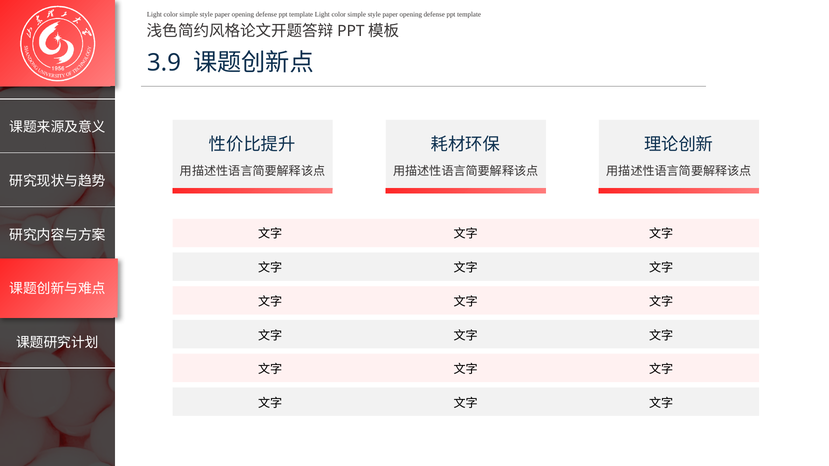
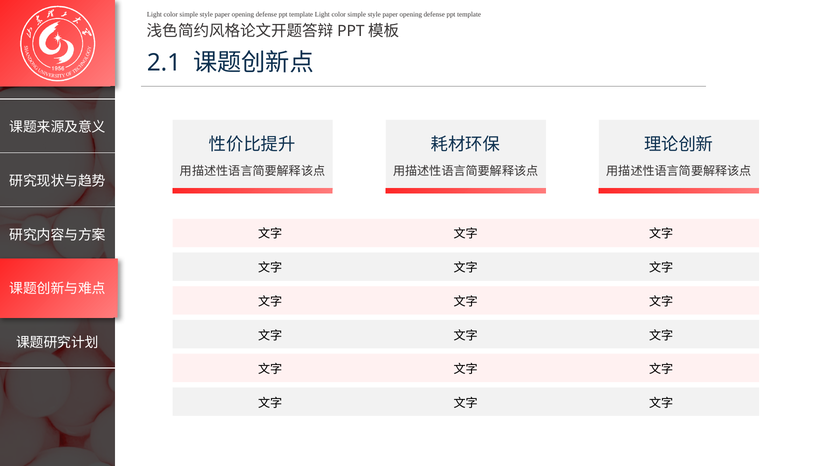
3.9: 3.9 -> 2.1 (164, 63)
